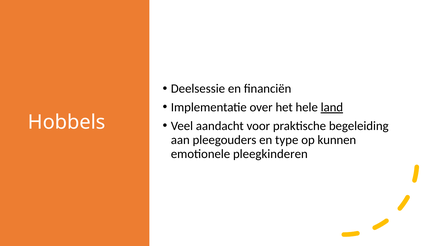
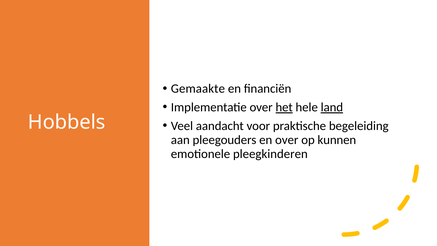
Deelsessie: Deelsessie -> Gemaakte (198, 89)
het underline: none -> present (284, 107)
en type: type -> over (287, 140)
